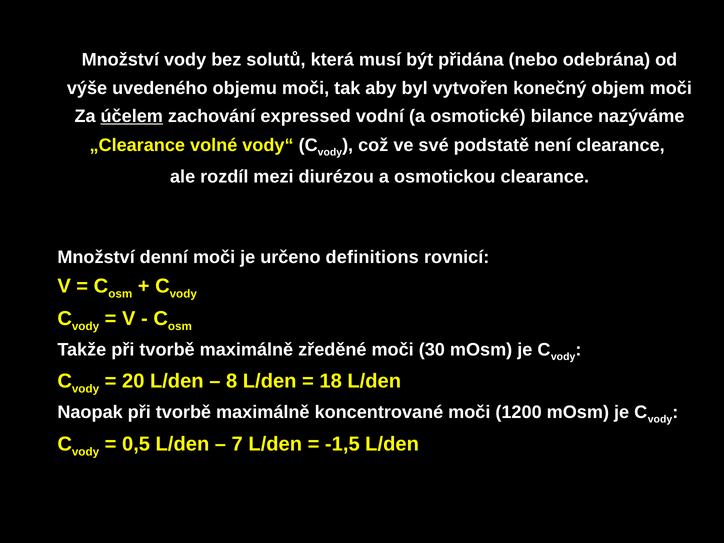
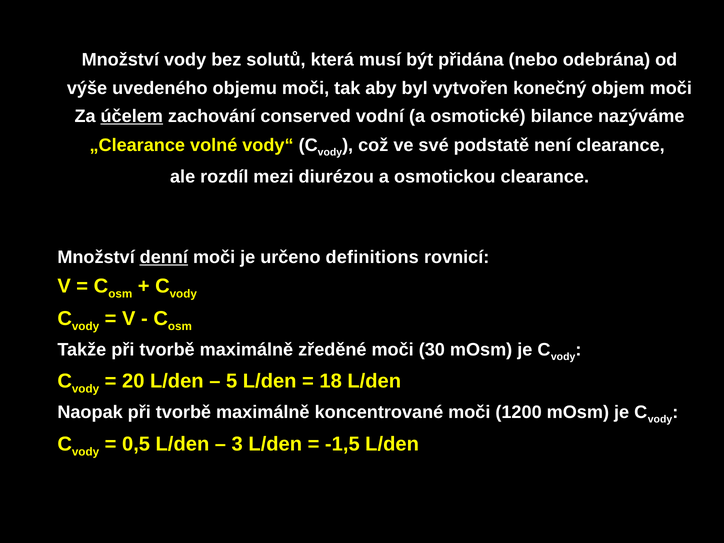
expressed: expressed -> conserved (306, 116)
denní underline: none -> present (164, 257)
8: 8 -> 5 (232, 381)
7: 7 -> 3 (237, 444)
